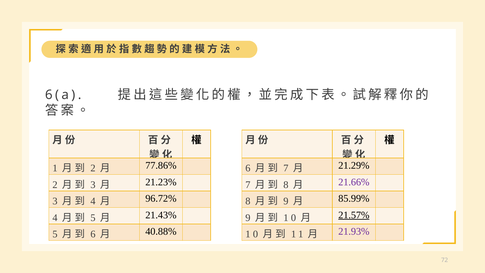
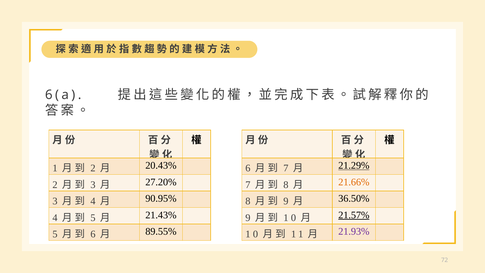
77.86%: 77.86% -> 20.43% (161, 165)
21.29% underline: none -> present (354, 165)
21.23%: 21.23% -> 27.20% (161, 182)
21.66% colour: purple -> orange (354, 182)
96.72%: 96.72% -> 90.95% (161, 198)
85.99%: 85.99% -> 36.50% (354, 198)
40.88%: 40.88% -> 89.55% (161, 231)
